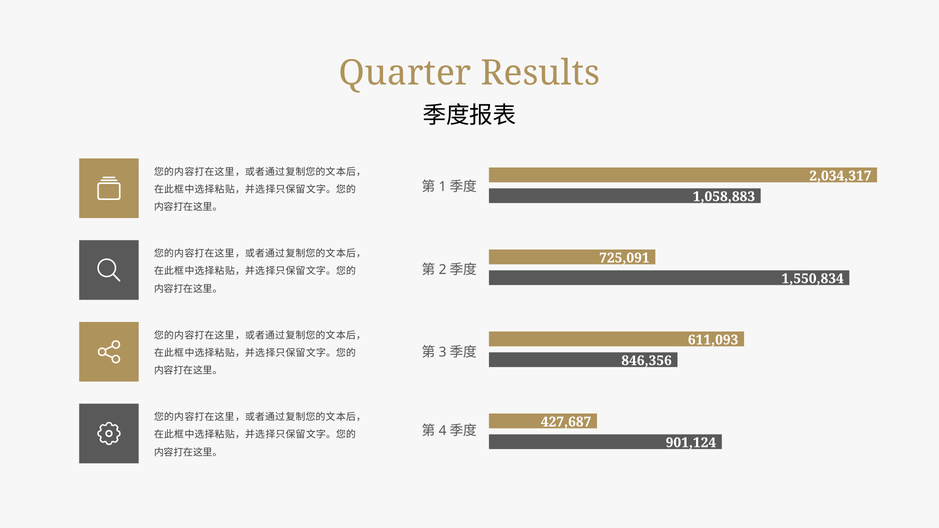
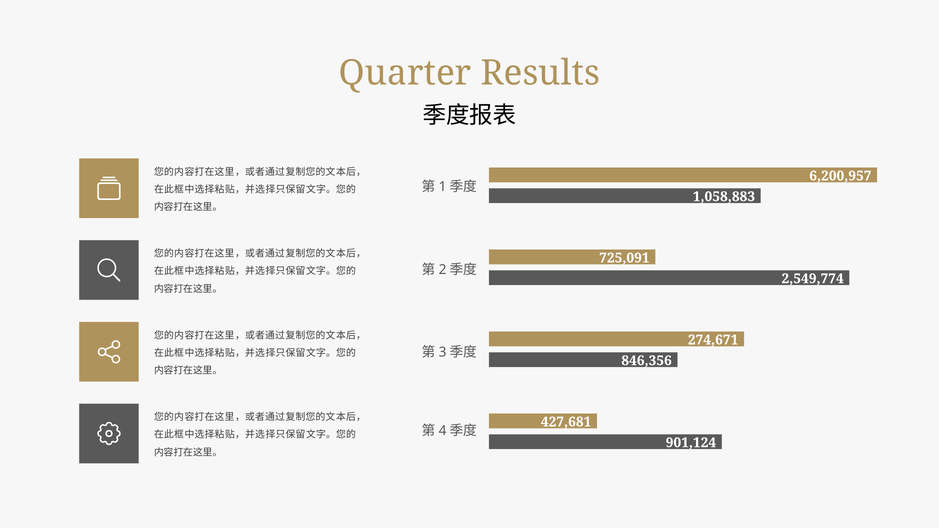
2,034,317: 2,034,317 -> 6,200,957 (840, 176)
1,550,834: 1,550,834 -> 2,549,774 (813, 279)
611,093: 611,093 -> 274,671 (713, 340)
427,687: 427,687 -> 427,681 (566, 422)
